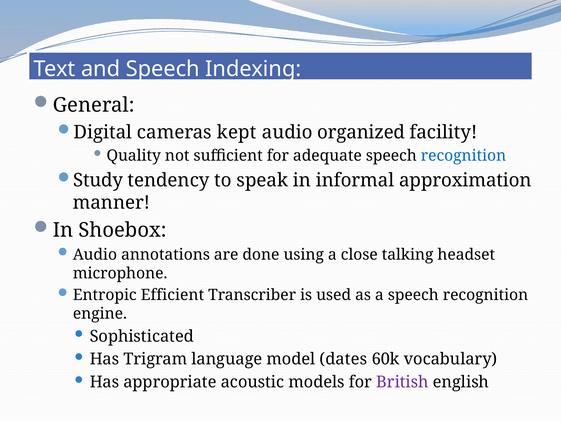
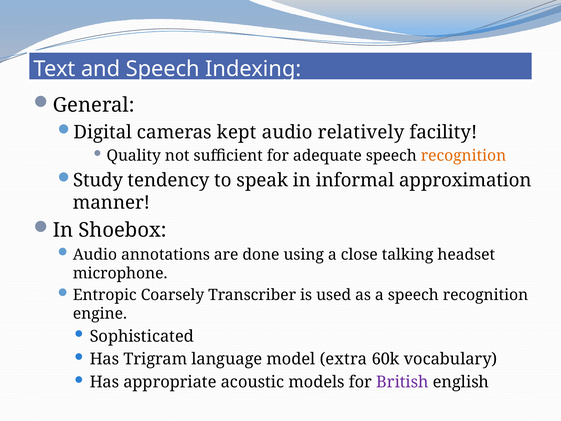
organized: organized -> relatively (361, 132)
recognition colour: blue -> orange (463, 156)
Efficient: Efficient -> Coarsely (172, 295)
dates: dates -> extra (343, 359)
